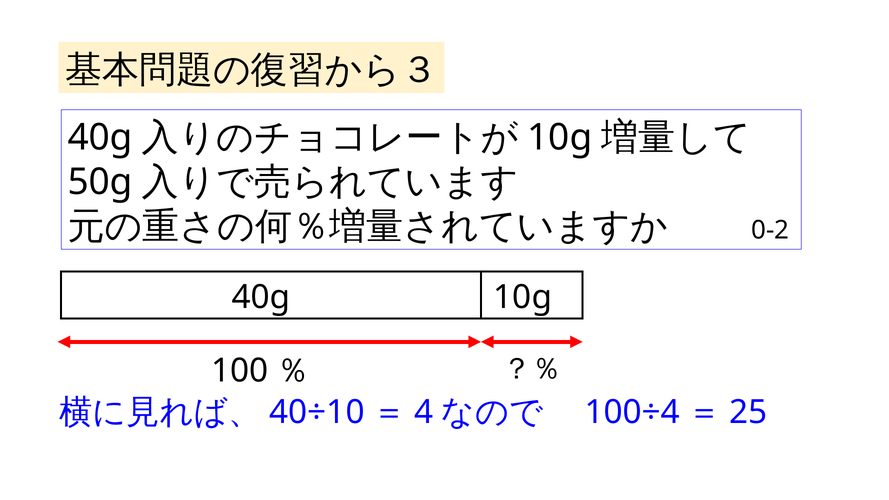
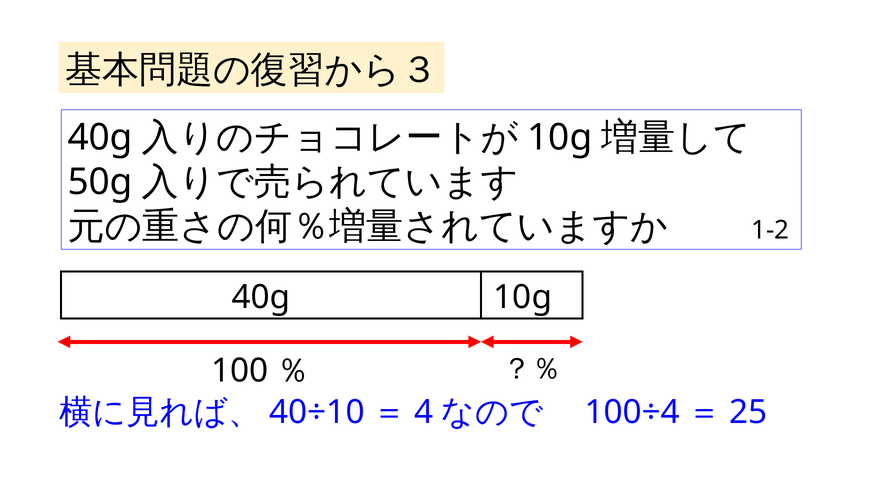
0-2: 0-2 -> 1-2 (770, 230)
